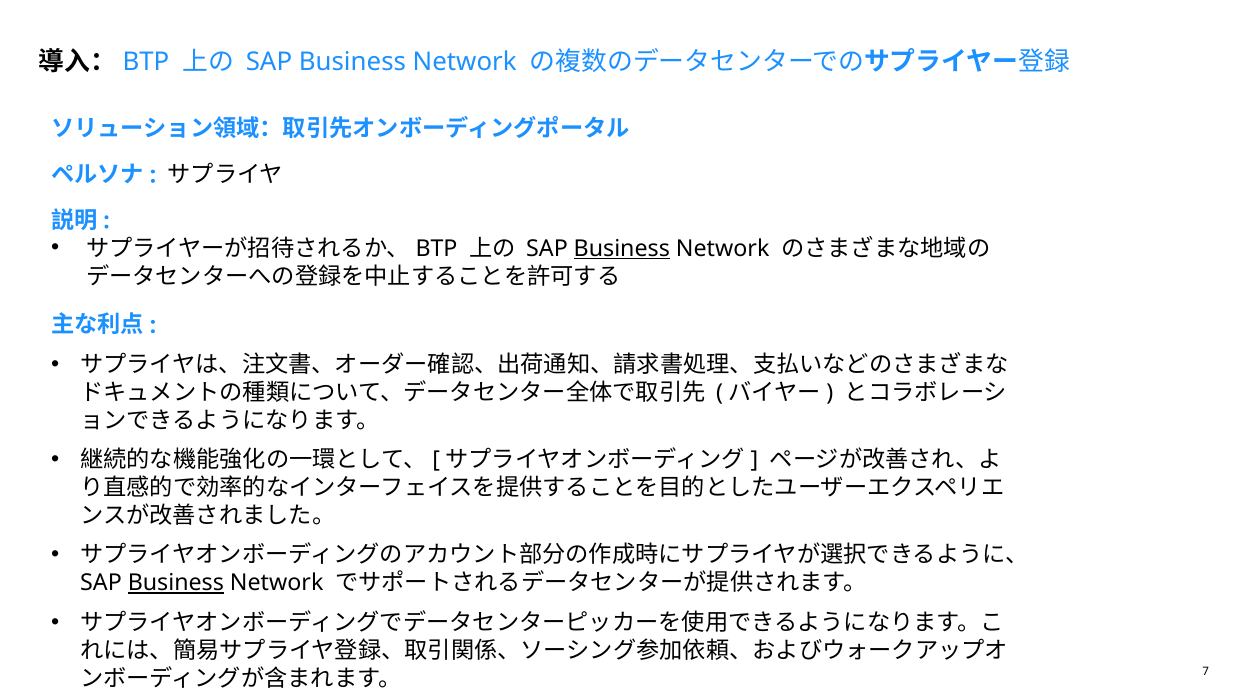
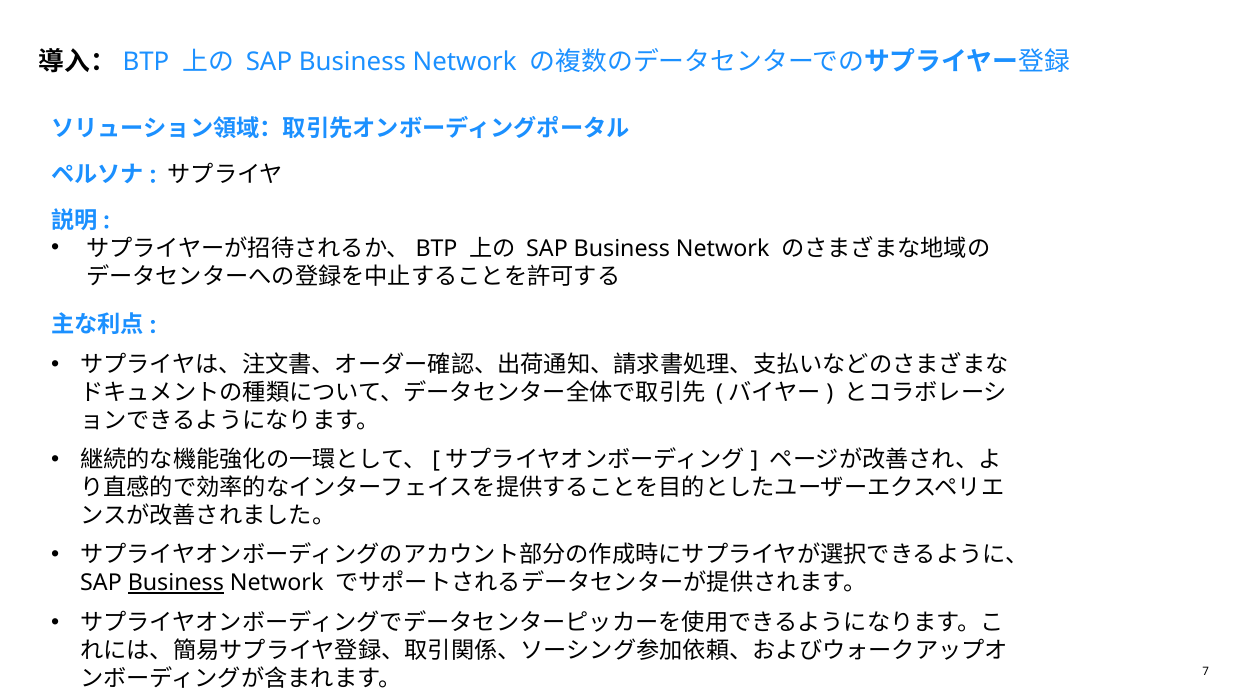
Business underline: present -> none (622, 248)
